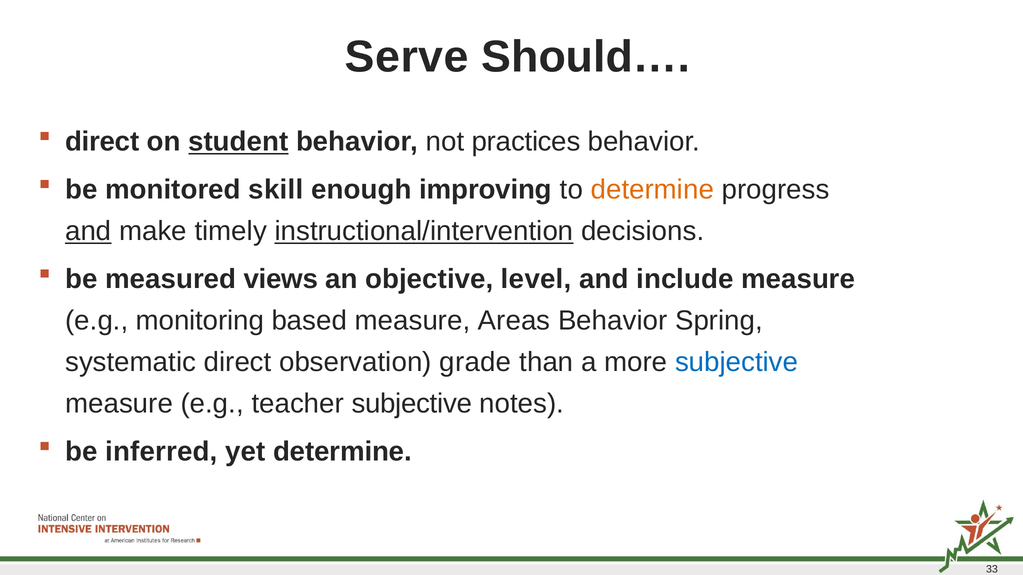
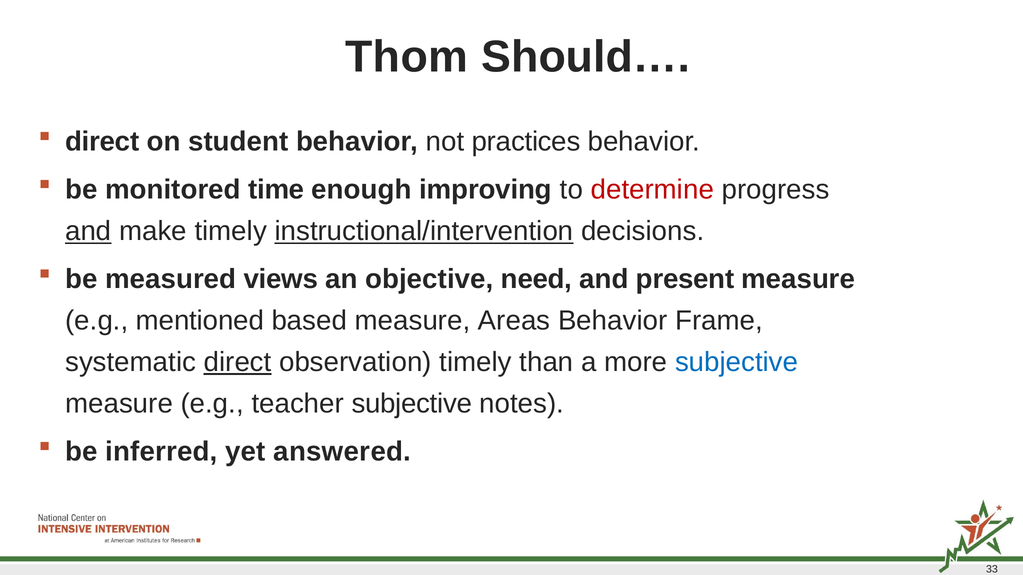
Serve: Serve -> Thom (407, 57)
student underline: present -> none (238, 142)
skill: skill -> time (276, 190)
determine colour: orange -> red (652, 190)
level: level -> need (536, 279)
include: include -> present (685, 279)
monitoring: monitoring -> mentioned (200, 321)
Spring: Spring -> Frame (719, 321)
direct underline: none -> present (238, 362)
observation grade: grade -> timely (476, 362)
yet determine: determine -> answered (342, 452)
